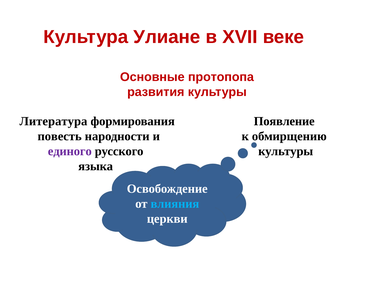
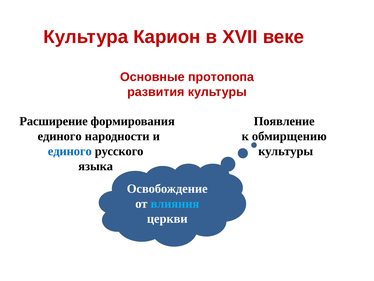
Улиане: Улиане -> Карион (167, 37)
Литература: Литература -> Расширение (54, 121)
повесть: повесть -> единого (60, 136)
единого colour: purple -> blue (70, 151)
